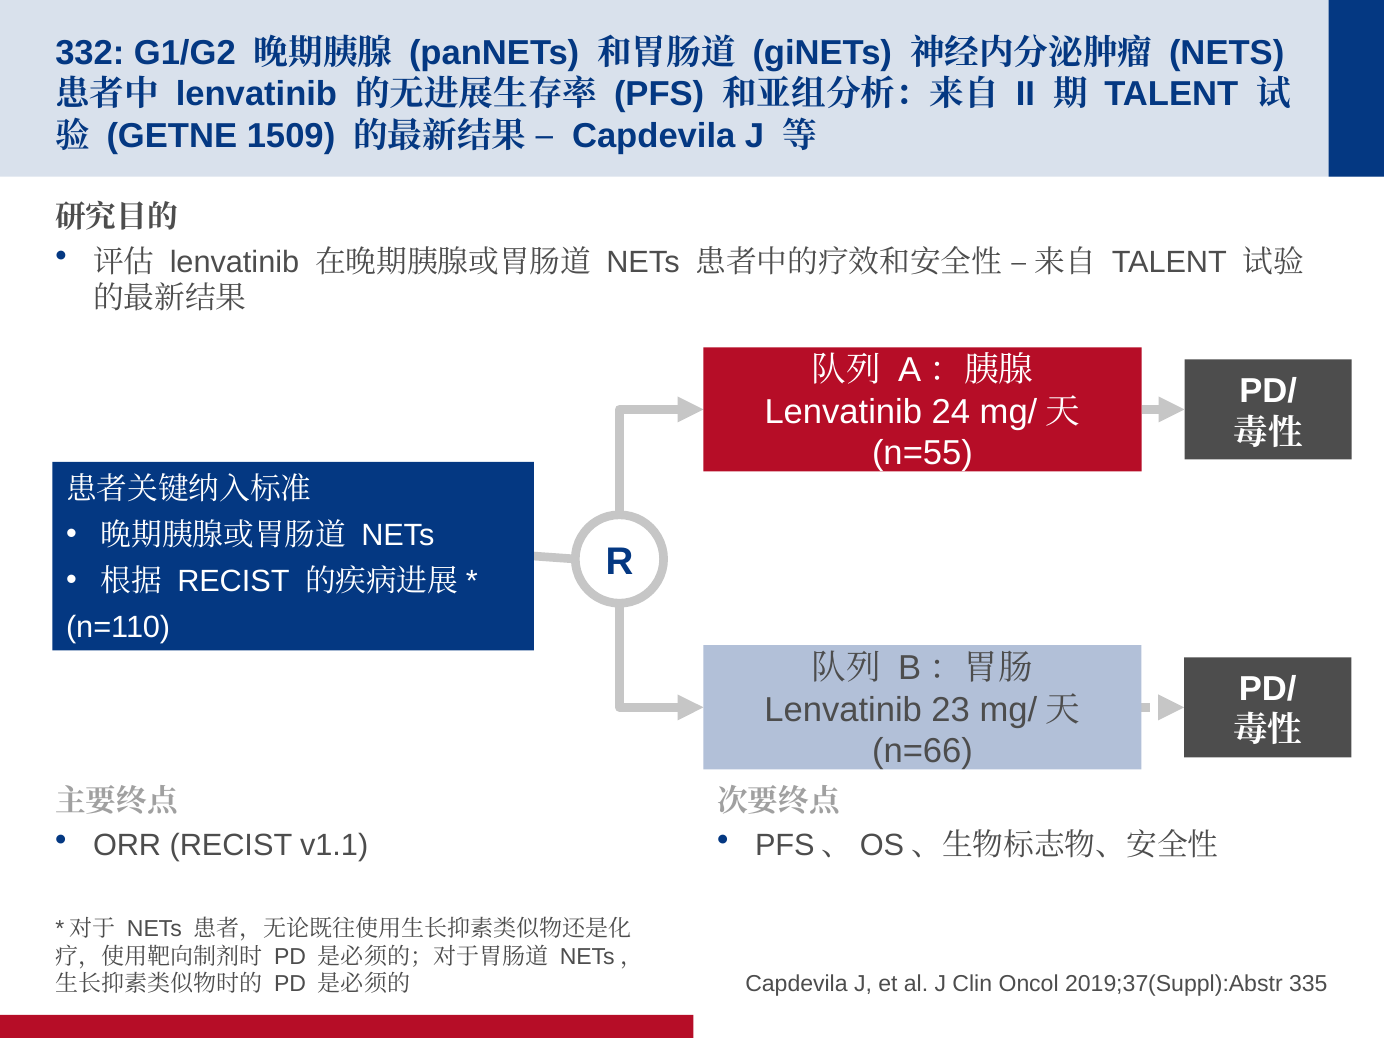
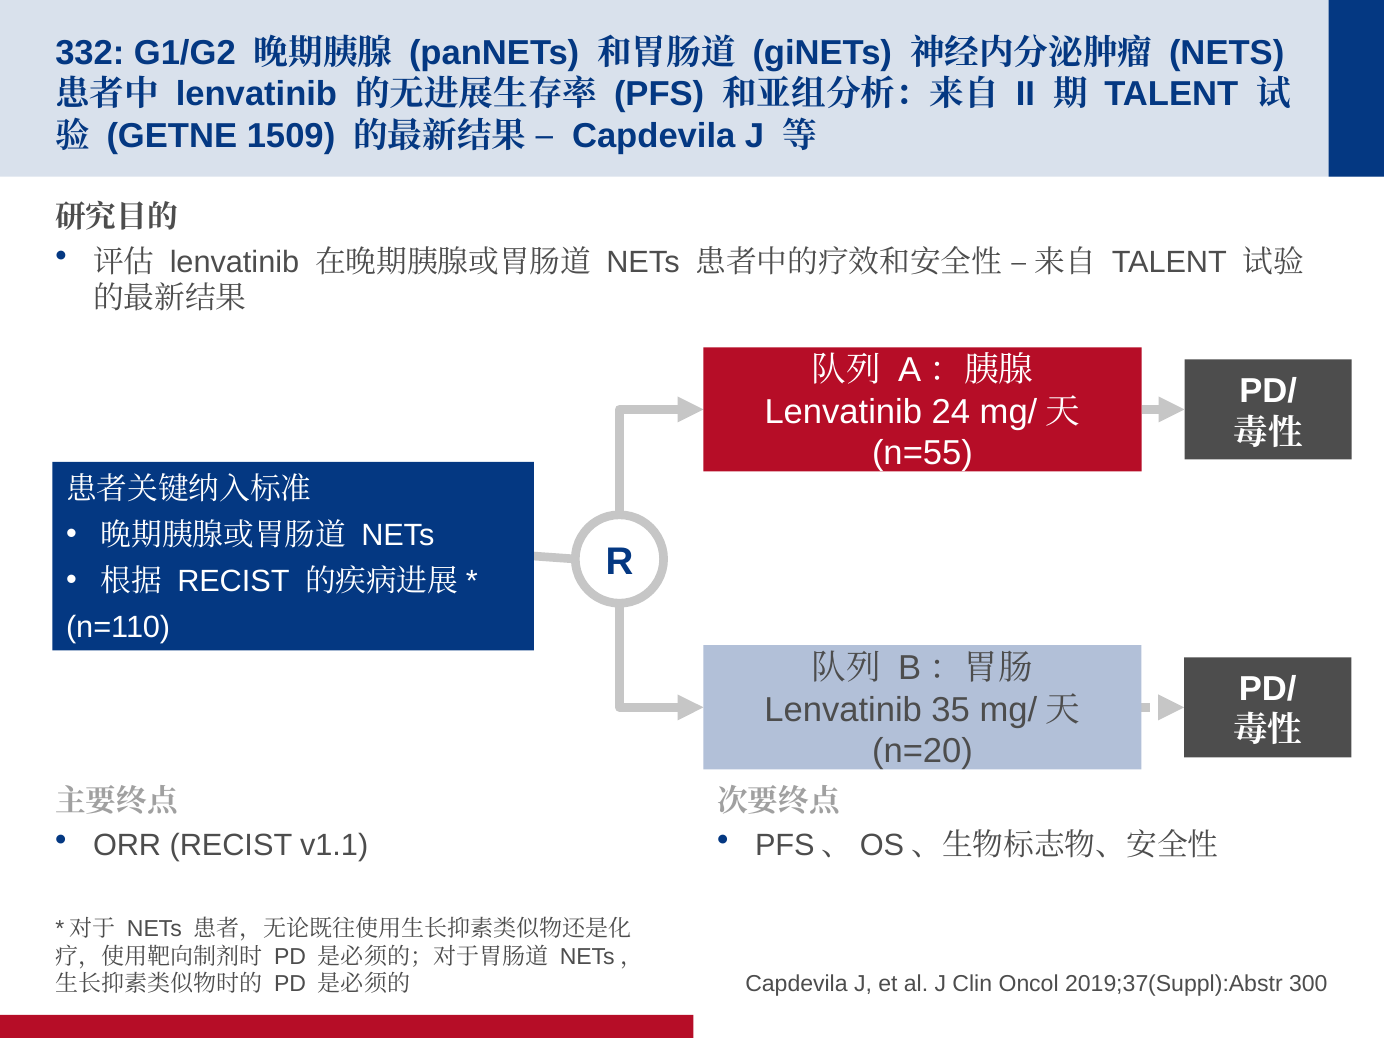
23: 23 -> 35 (951, 710)
n=66: n=66 -> n=20 (922, 751)
335: 335 -> 300 (1308, 984)
